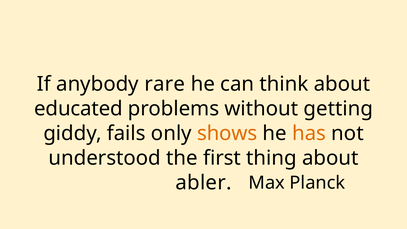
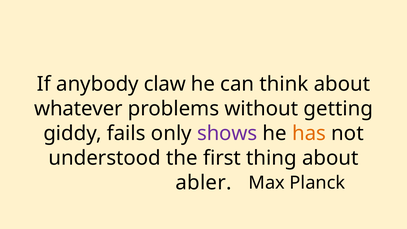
rare: rare -> claw (165, 84)
educated: educated -> whatever (78, 109)
shows colour: orange -> purple (227, 133)
